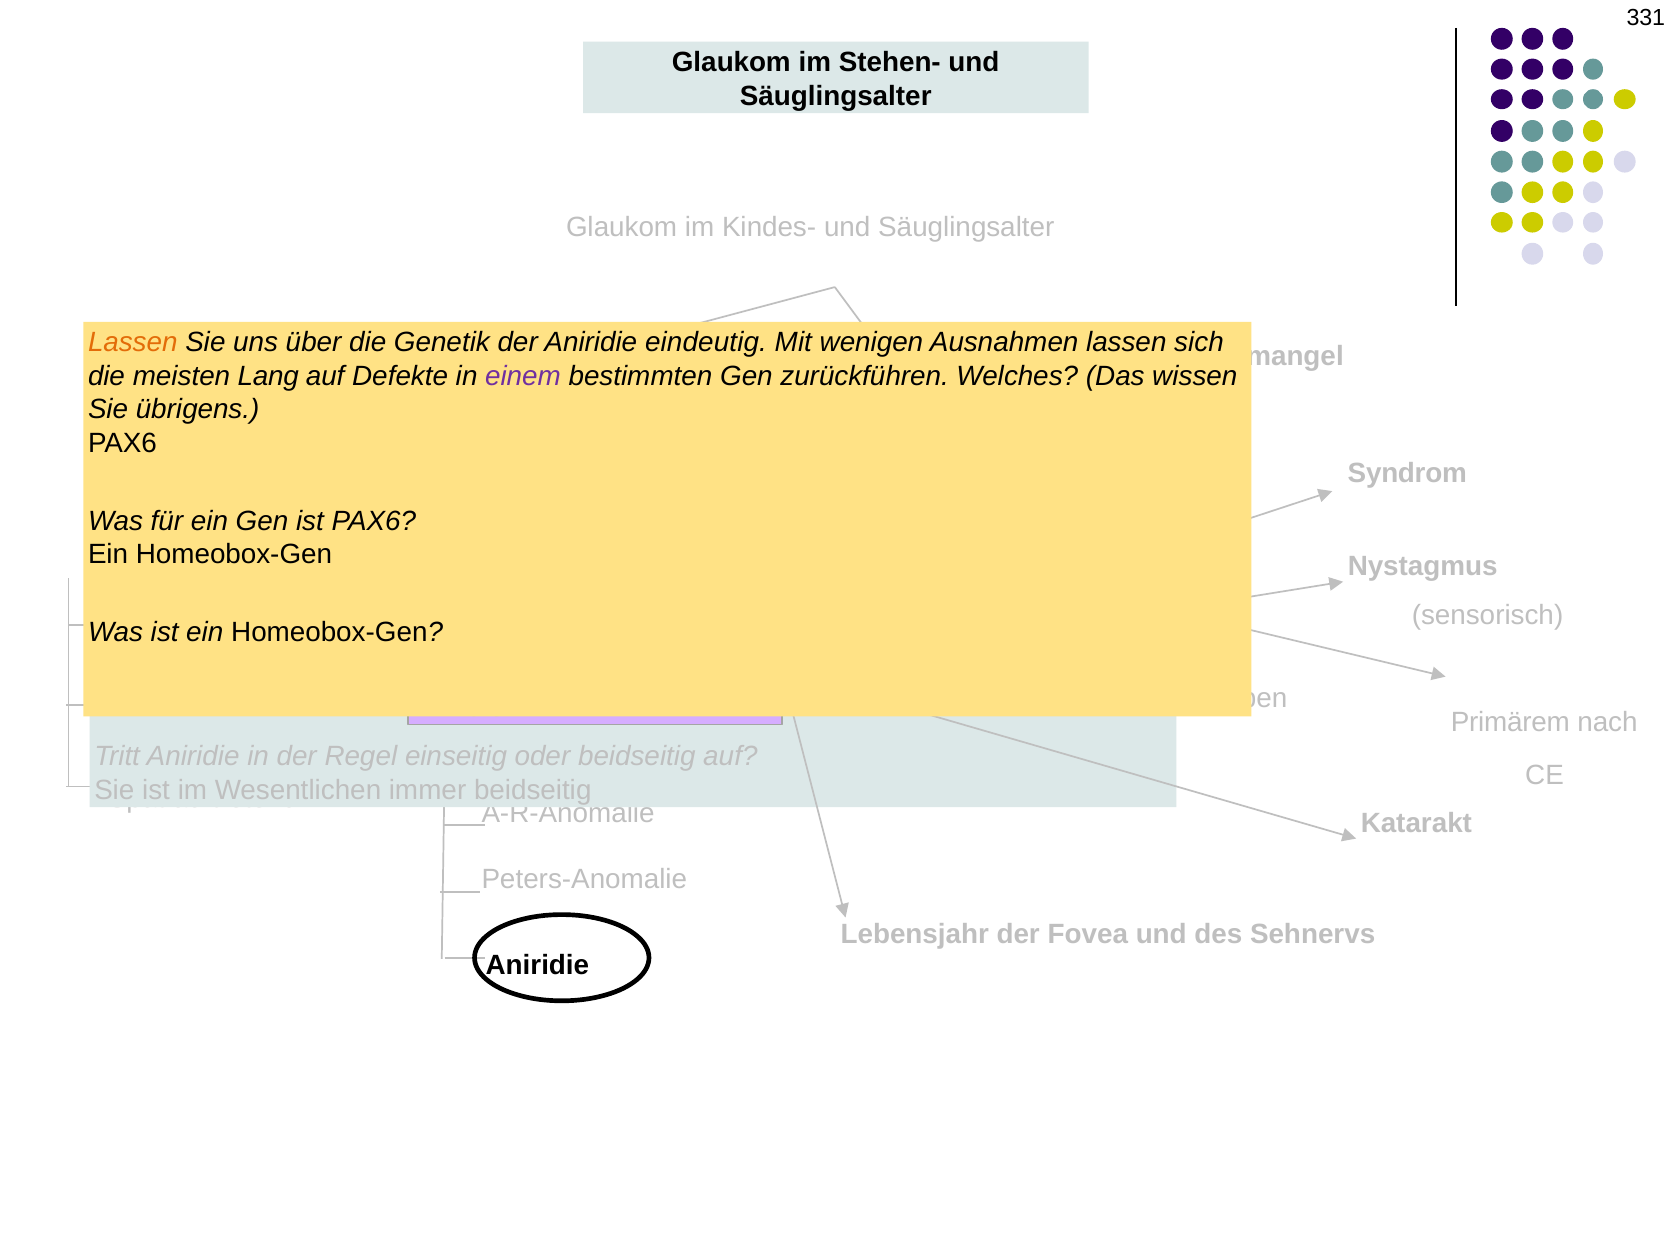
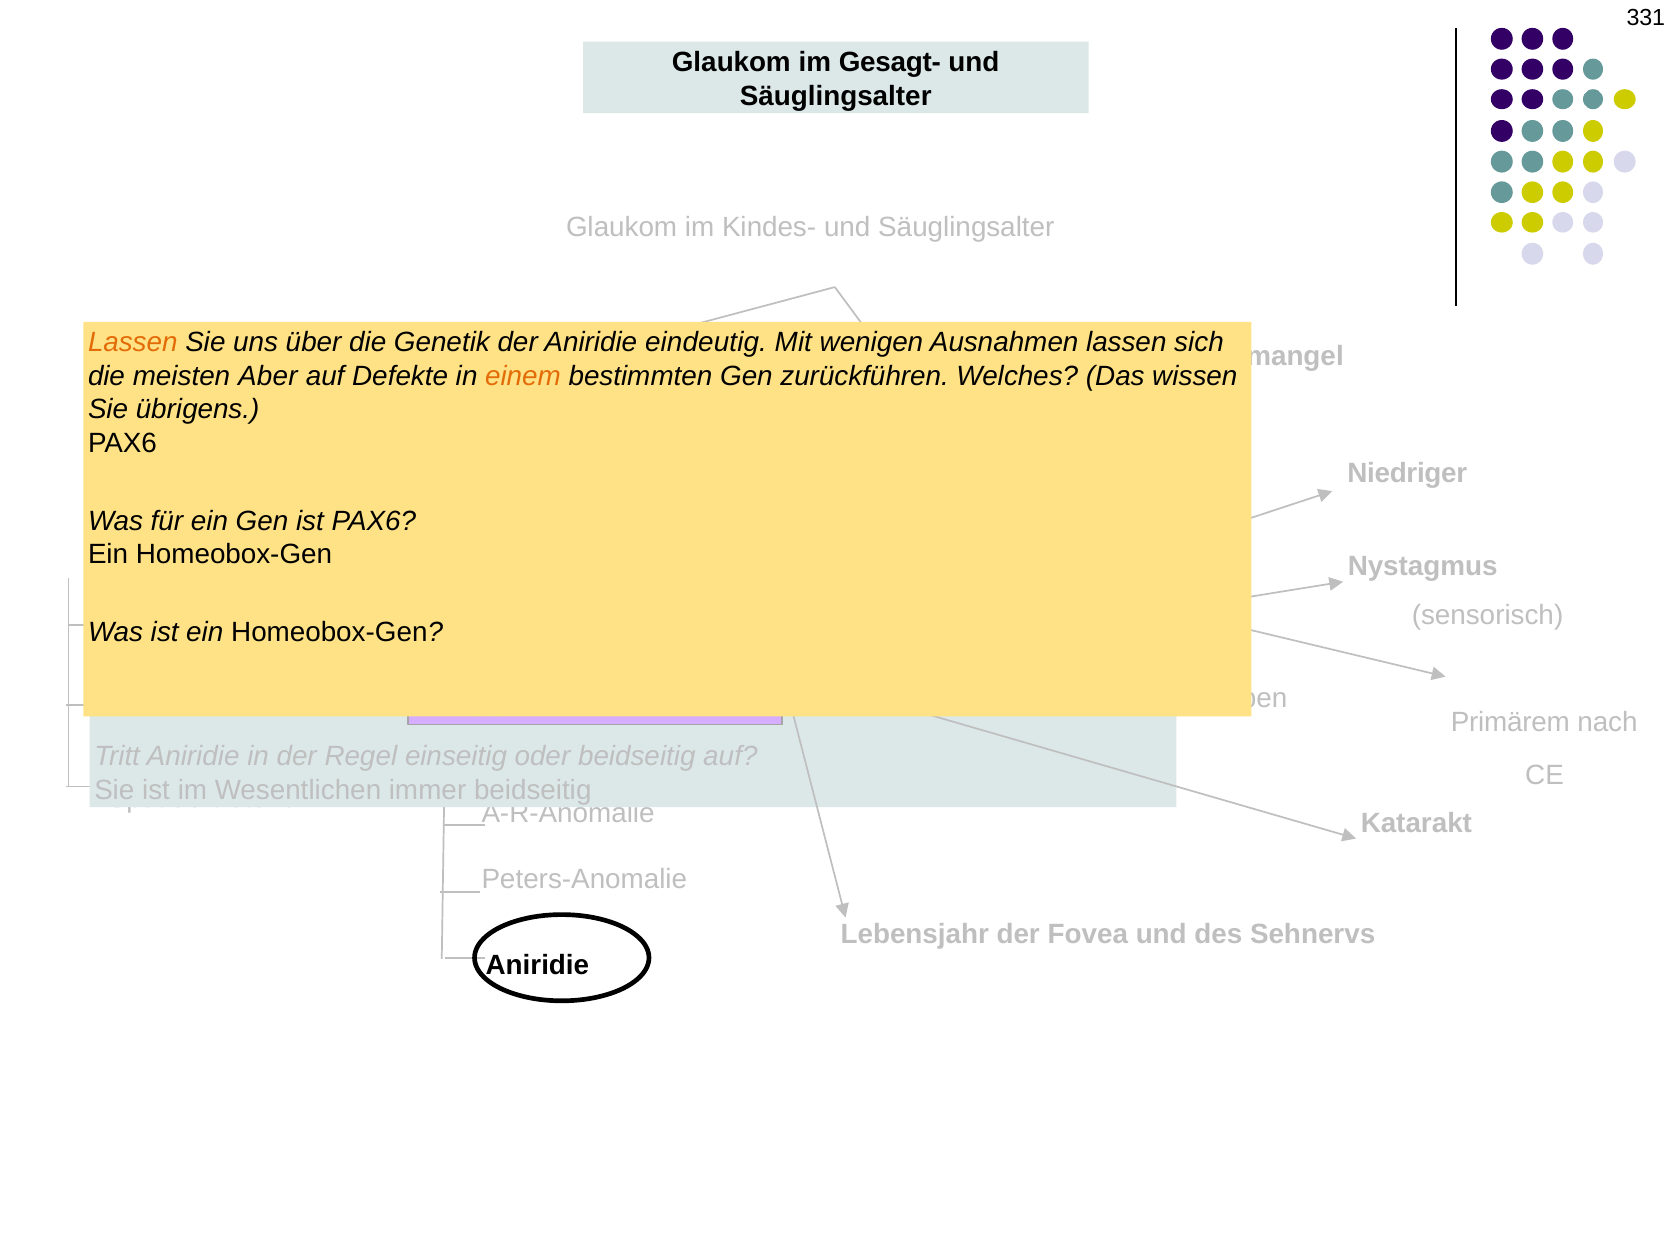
Stehen-: Stehen- -> Gesagt- (890, 63)
Lang: Lang -> Aber (268, 376)
einem colour: purple -> orange (523, 376)
Syndrom: Syndrom -> Niedriger (1407, 473)
